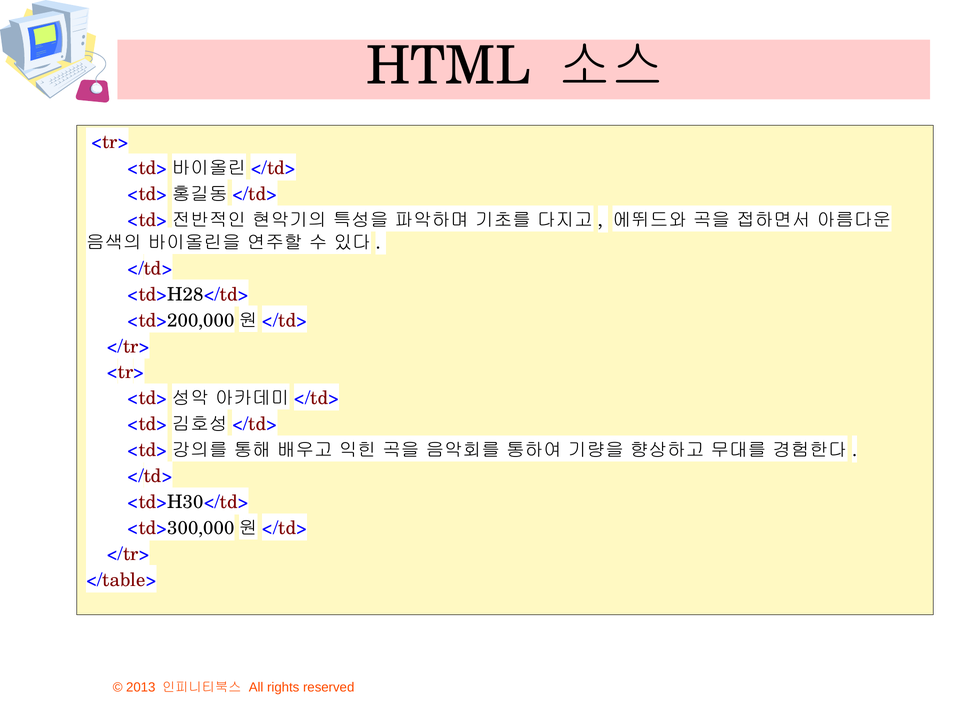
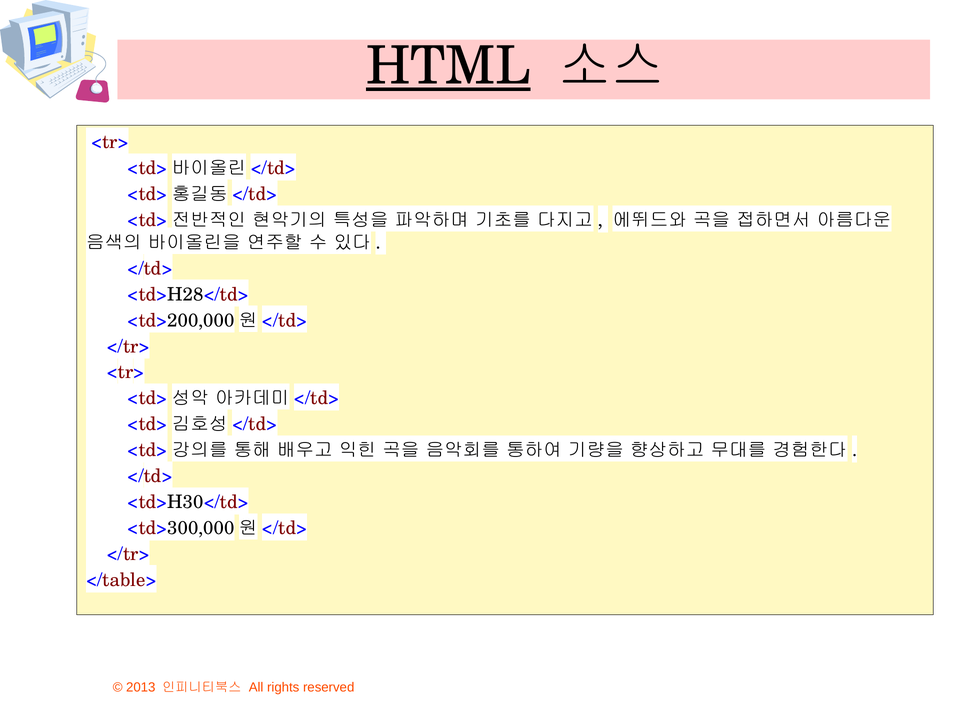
HTML underline: none -> present (448, 66)
